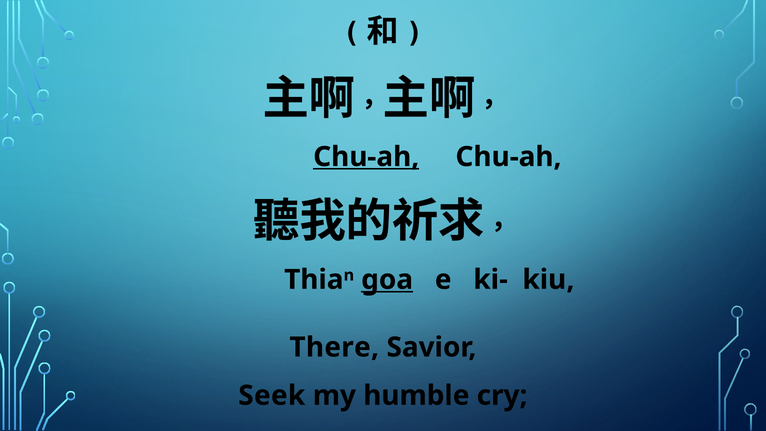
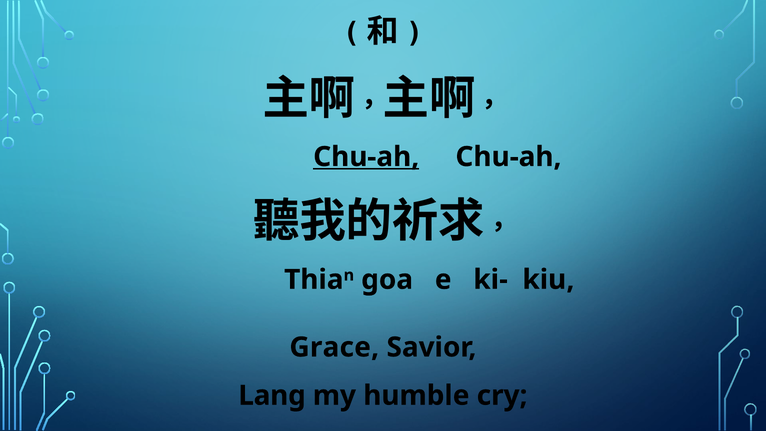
goa underline: present -> none (387, 280)
There: There -> Grace (334, 347)
Seek: Seek -> Lang (272, 395)
